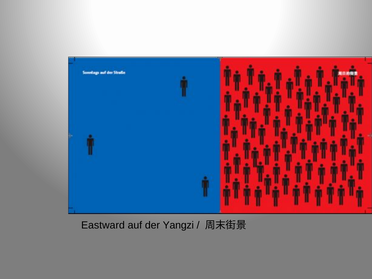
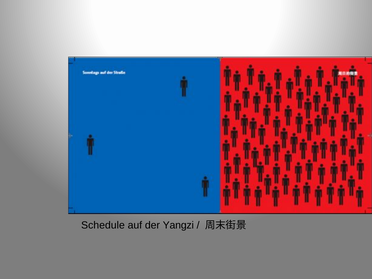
Eastward: Eastward -> Schedule (103, 225)
